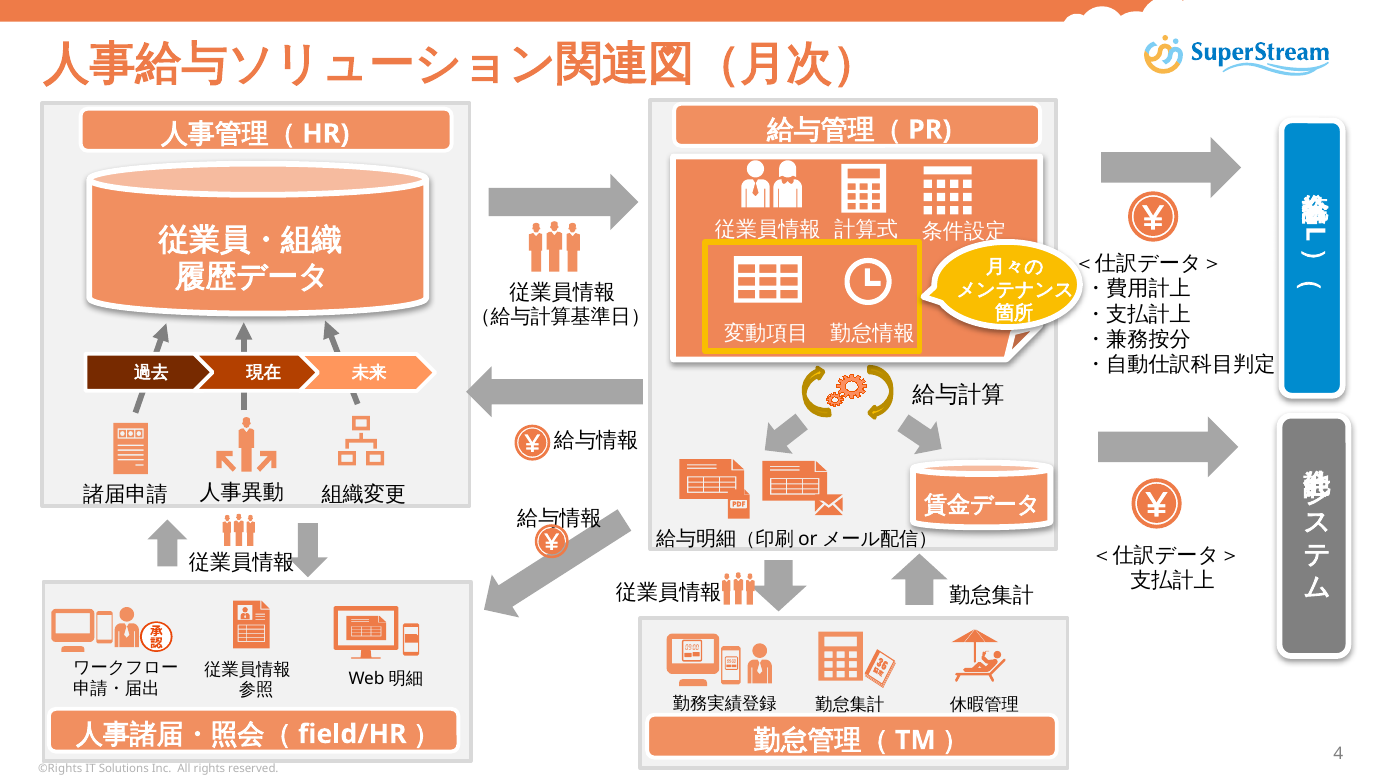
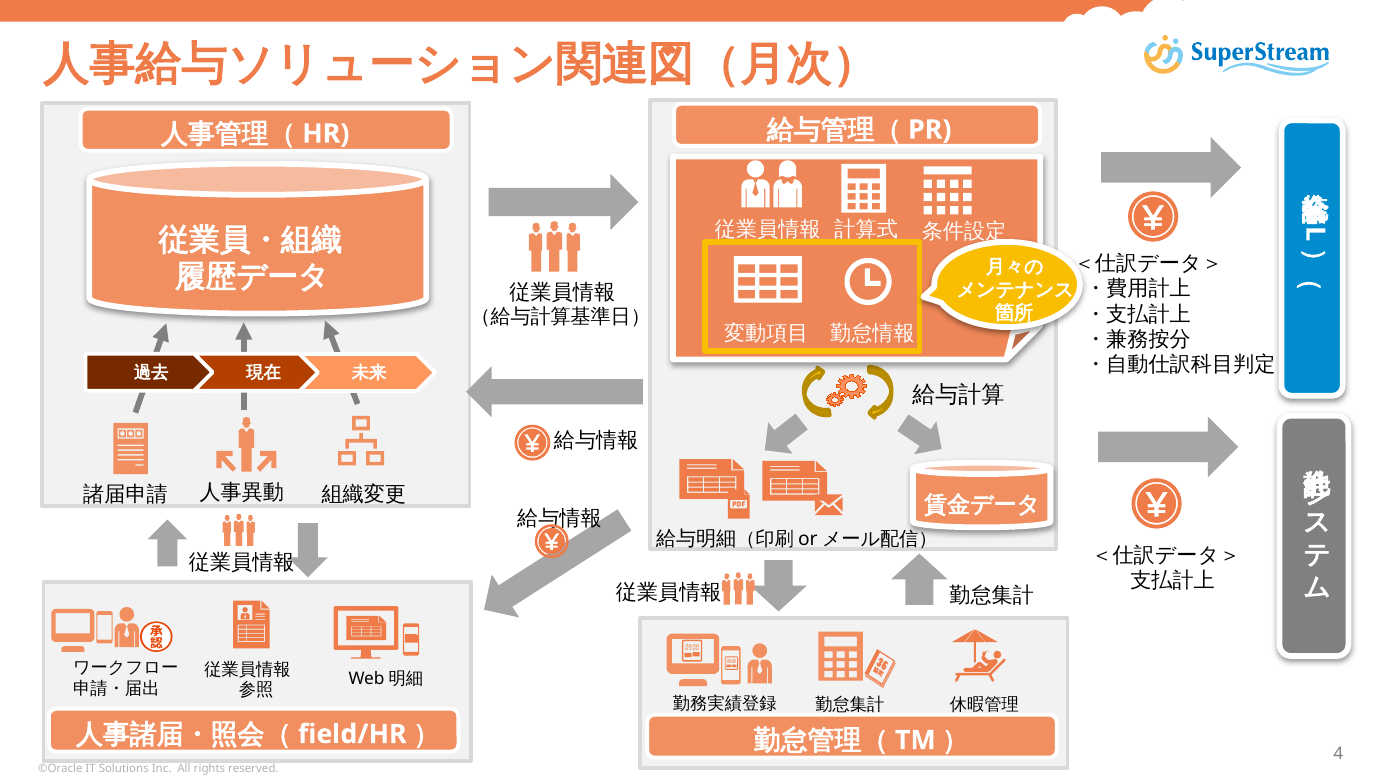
©Rights: ©Rights -> ©Oracle (60, 768)
